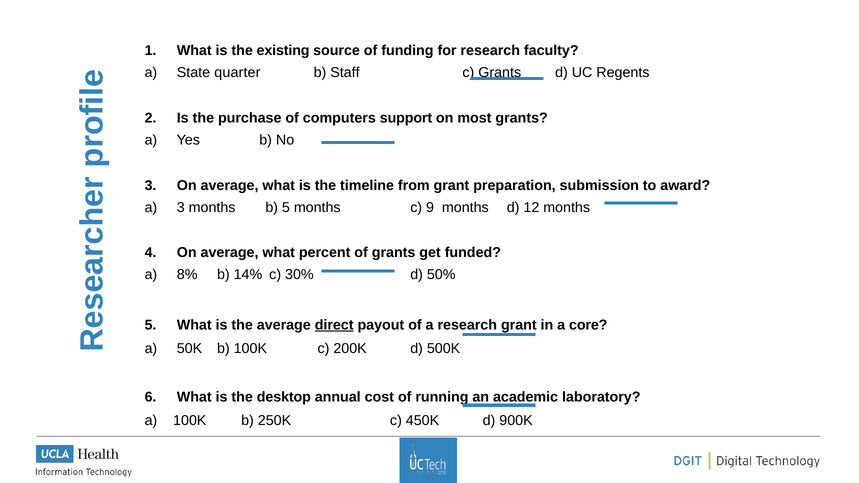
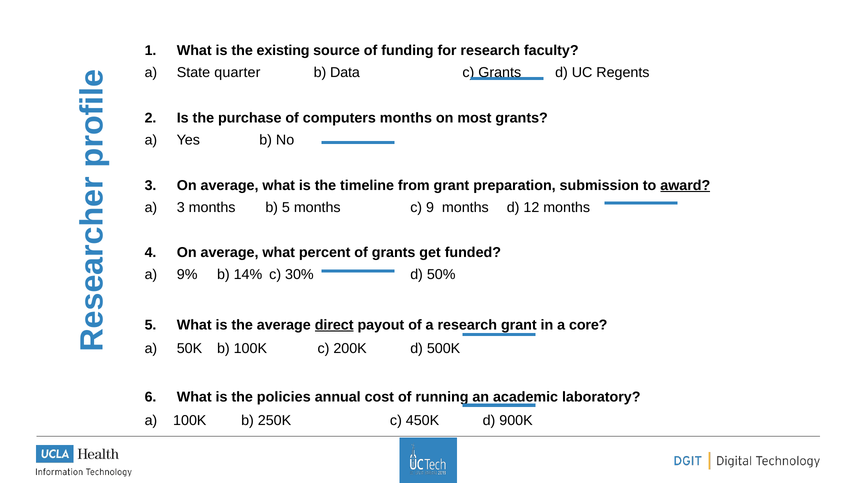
Staff: Staff -> Data (345, 73)
computers support: support -> months (406, 118)
award underline: none -> present (685, 185)
8%: 8% -> 9% (187, 275)
desktop: desktop -> policies (284, 397)
